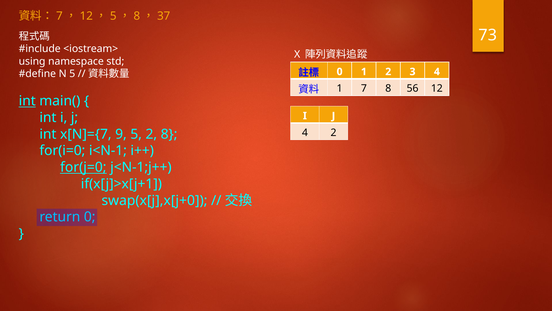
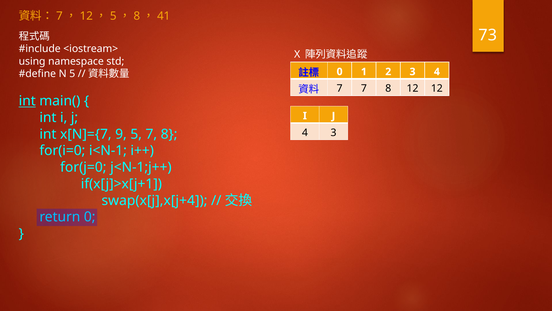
37: 37 -> 41 (164, 16)
1: 1 -> 7 (340, 88)
8 56: 56 -> 12 (413, 88)
4 2: 2 -> 3 (334, 132)
5 2: 2 -> 7 (151, 134)
for(j=0 underline: present -> none (83, 167)
swap(x[j],x[j+0: swap(x[j],x[j+0 -> swap(x[j],x[j+4 (155, 200)
